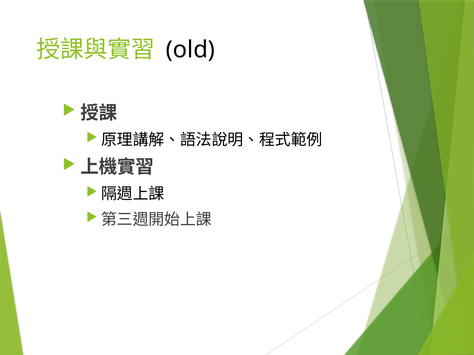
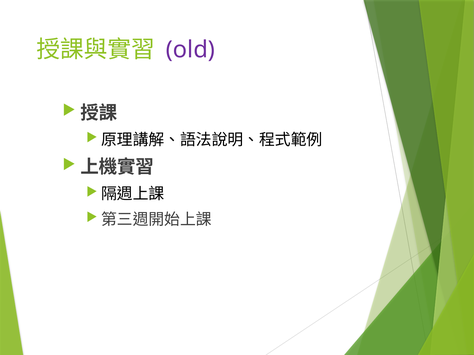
old colour: black -> purple (190, 50)
